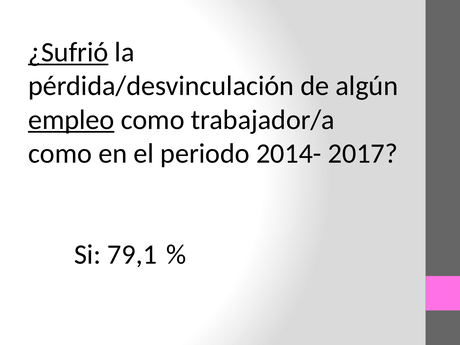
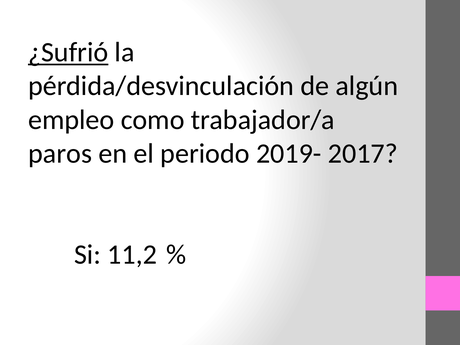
empleo underline: present -> none (71, 120)
como: como -> paros (60, 153)
2014-: 2014- -> 2019- (289, 153)
79,1: 79,1 -> 11,2 (132, 255)
